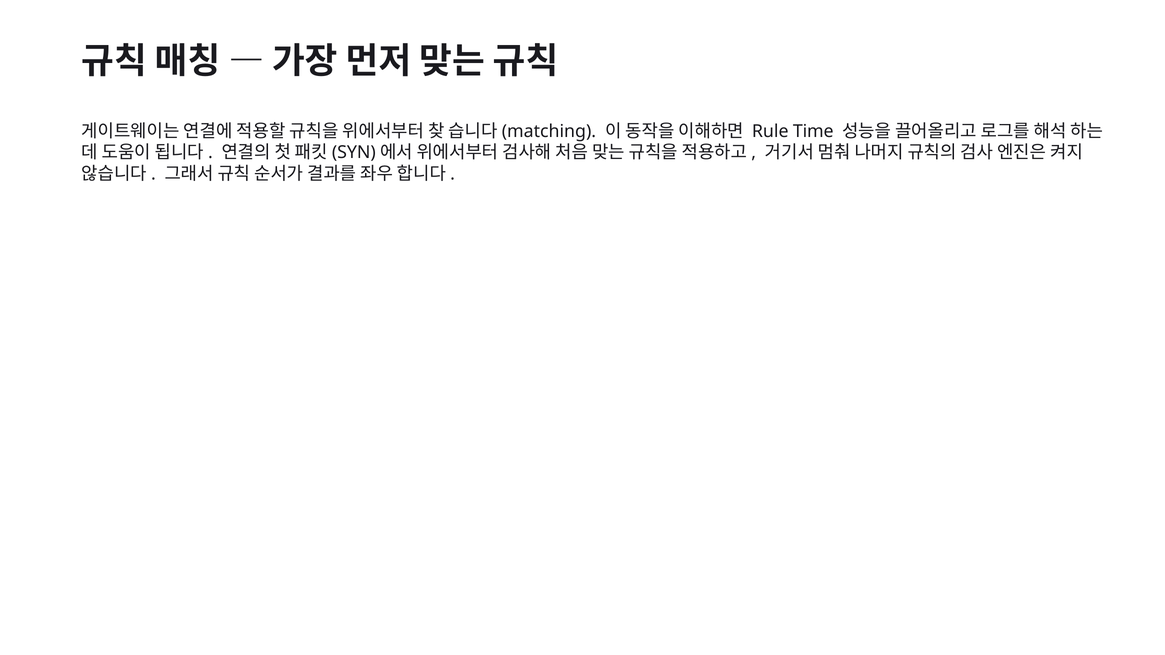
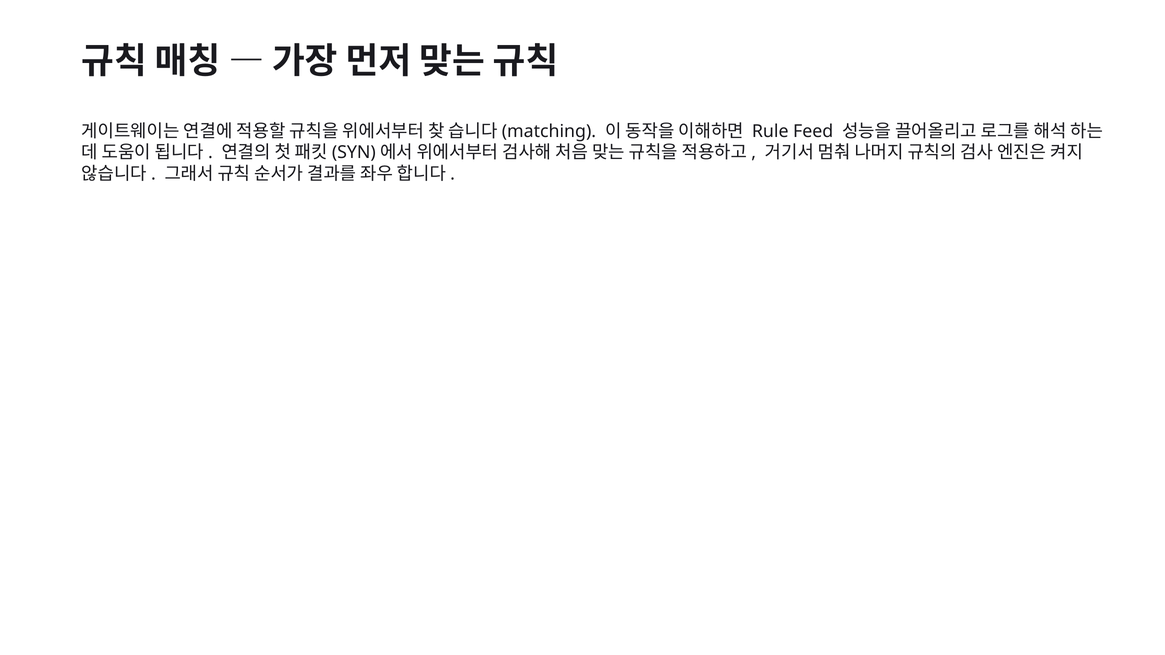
Time: Time -> Feed (813, 131)
